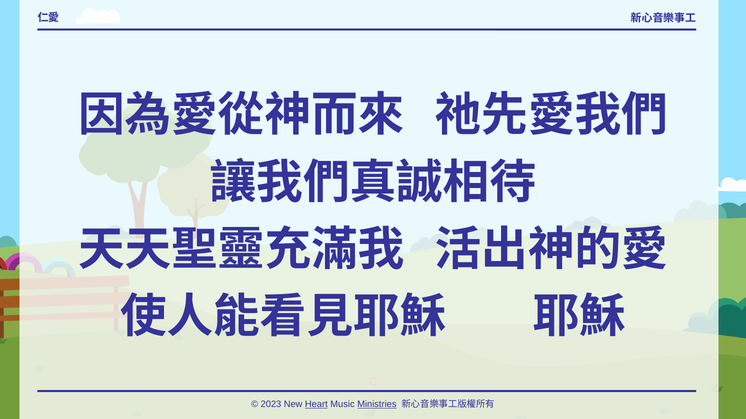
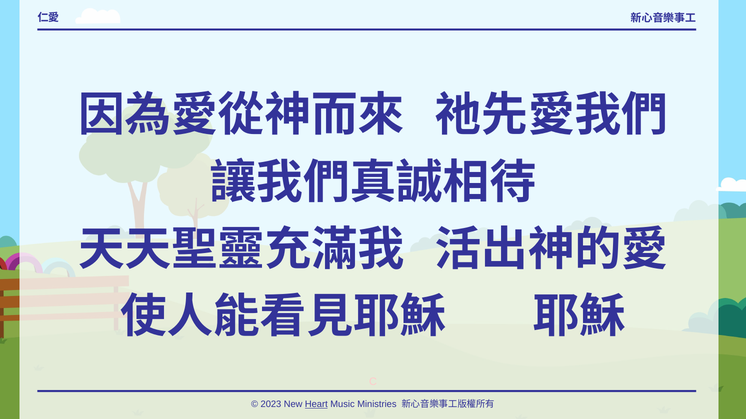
Ministries underline: present -> none (377, 405)
